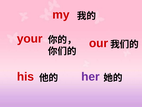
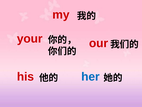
her colour: purple -> blue (90, 76)
